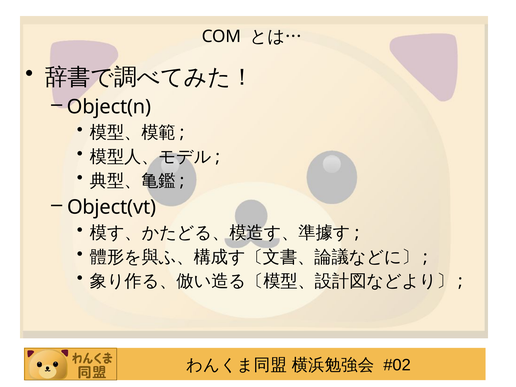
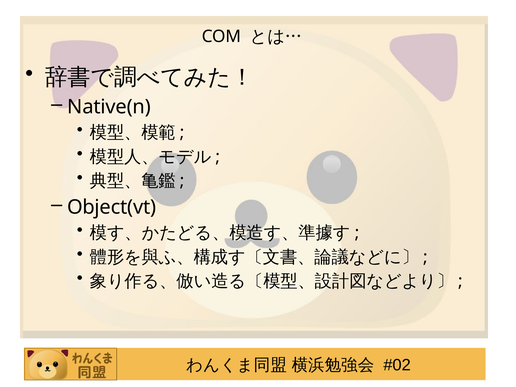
Object(n: Object(n -> Native(n (109, 107)
